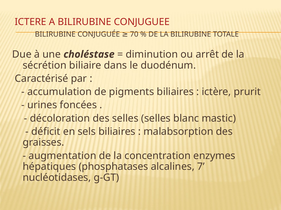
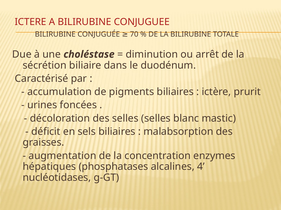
7: 7 -> 4 (201, 167)
